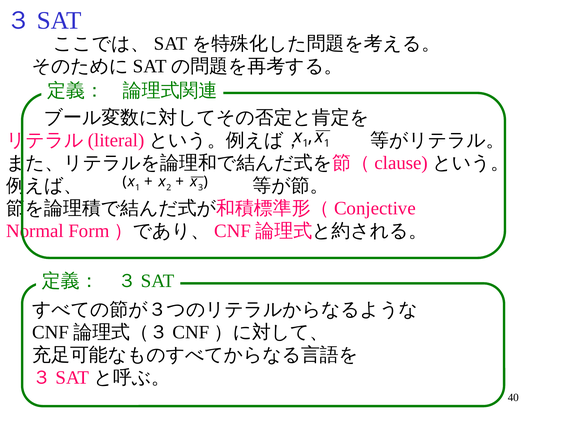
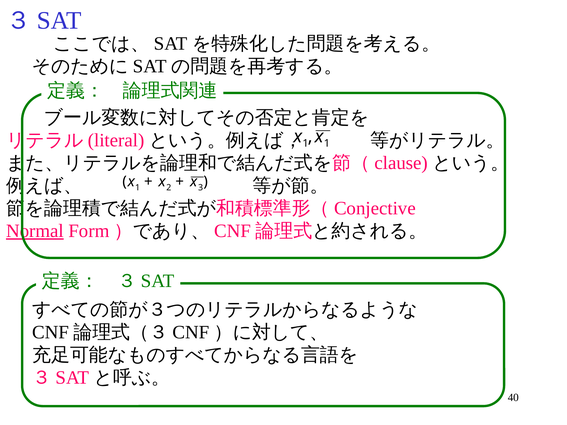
Normal underline: none -> present (35, 231)
